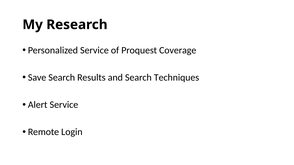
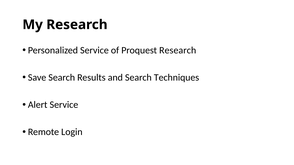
Proquest Coverage: Coverage -> Research (178, 50)
